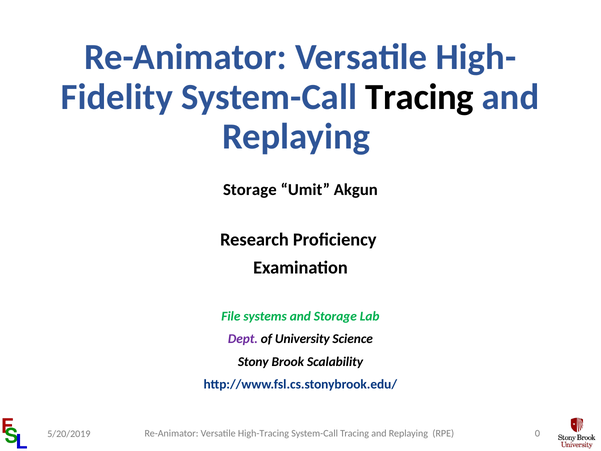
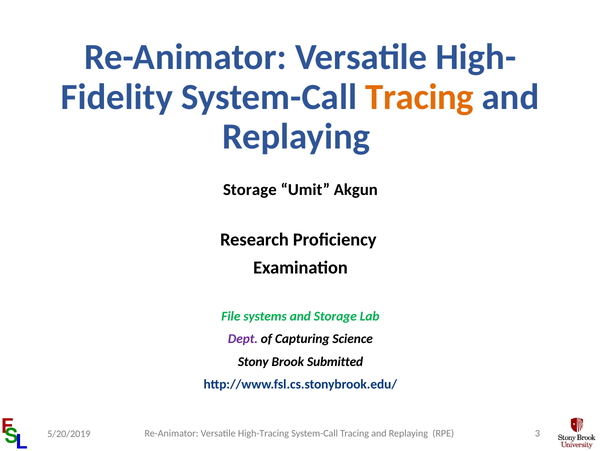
Tracing colour: black -> orange (420, 97)
University: University -> Capturing (302, 339)
Scalability: Scalability -> Submitted (335, 362)
0: 0 -> 3 (538, 433)
